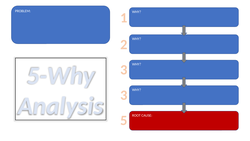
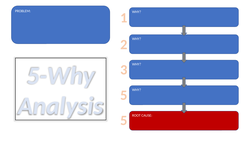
Analysis 3: 3 -> 5 (124, 95)
